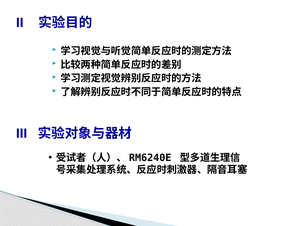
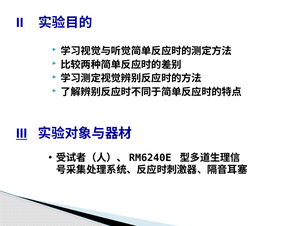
III underline: none -> present (22, 134)
